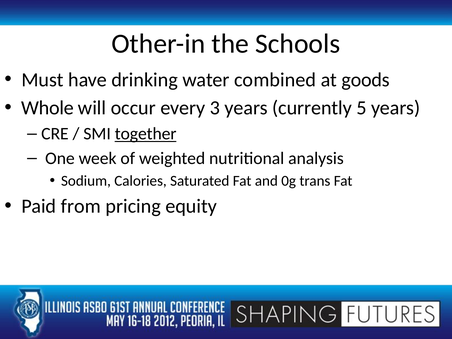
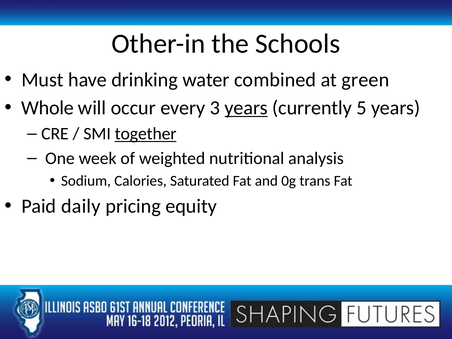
goods: goods -> green (365, 80)
years underline: none -> present (246, 108)
from: from -> daily (81, 206)
